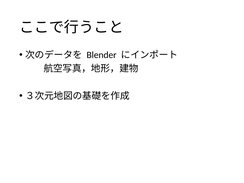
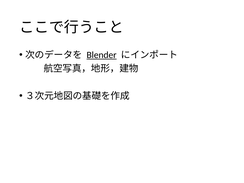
Blender underline: none -> present (102, 55)
